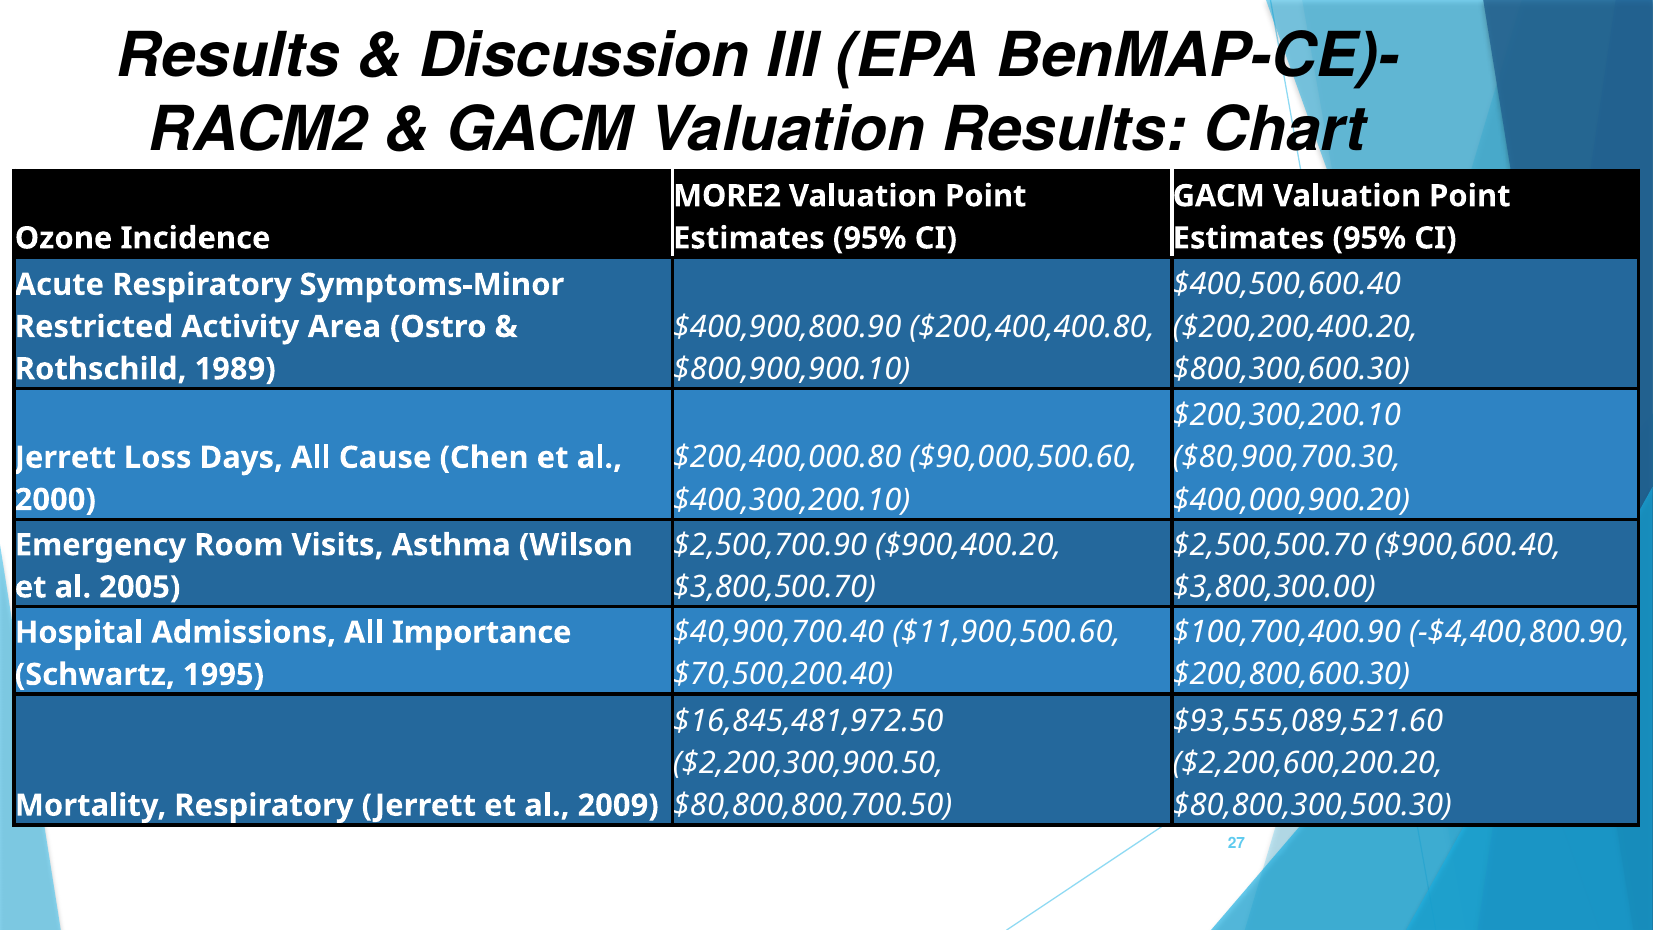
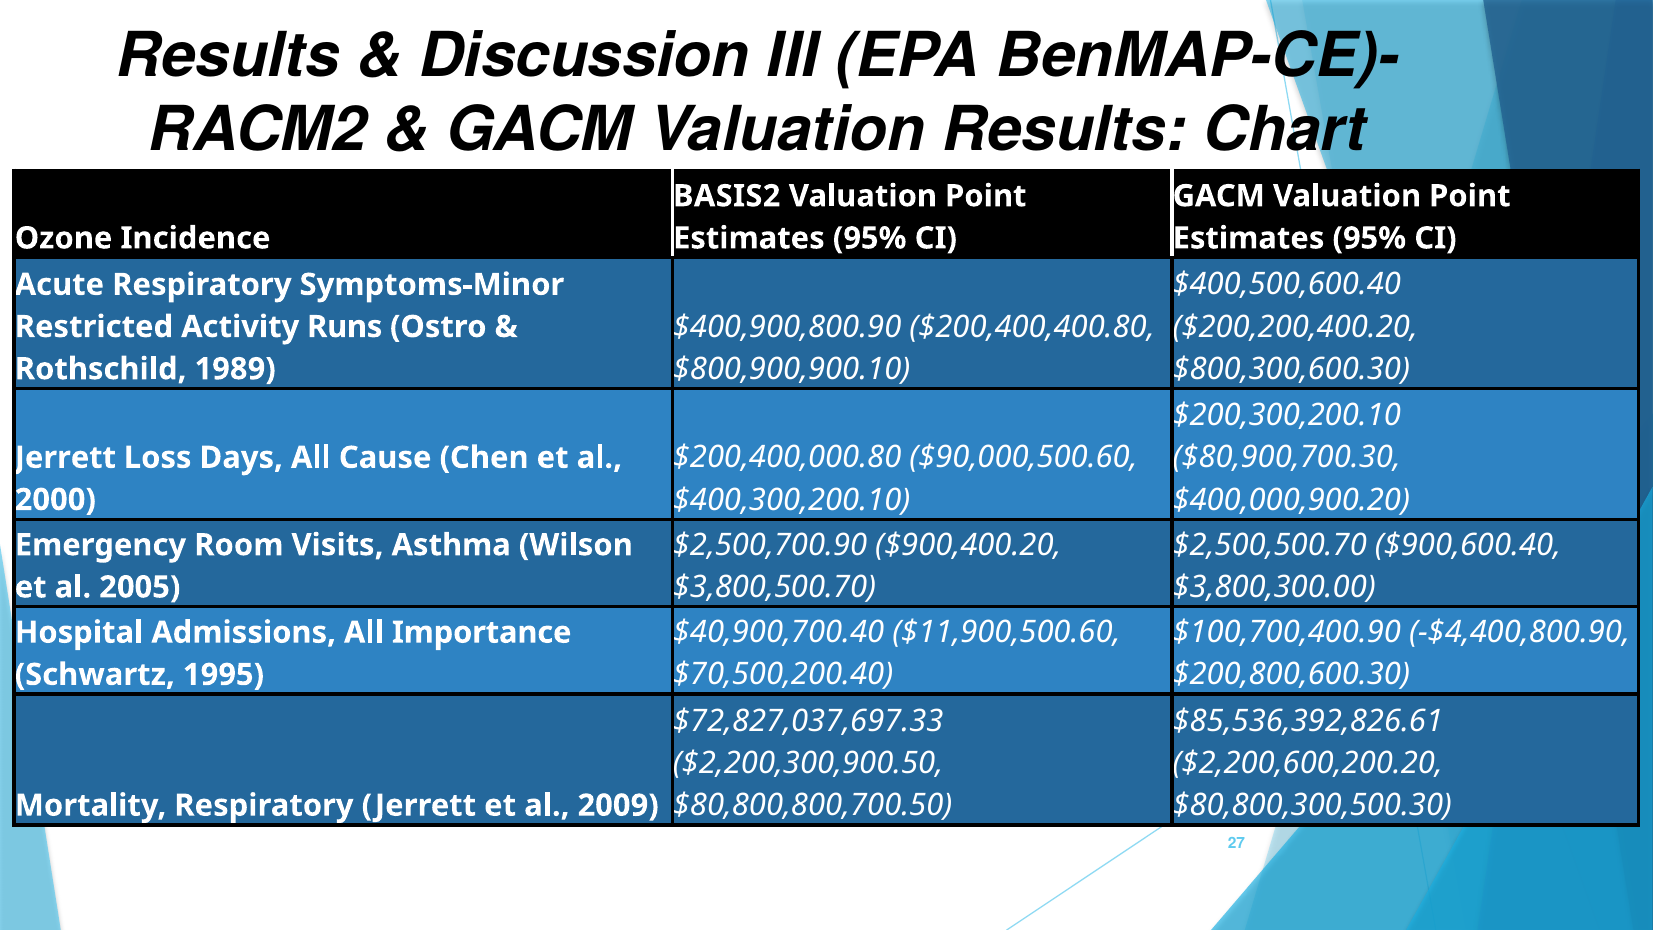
MORE2: MORE2 -> BASIS2 (727, 196)
Area: Area -> Runs (345, 327)
$16,845,481,972.50: $16,845,481,972.50 -> $72,827,037,697.33 (808, 721)
$93,555,089,521.60: $93,555,089,521.60 -> $85,536,392,826.61 (1308, 721)
